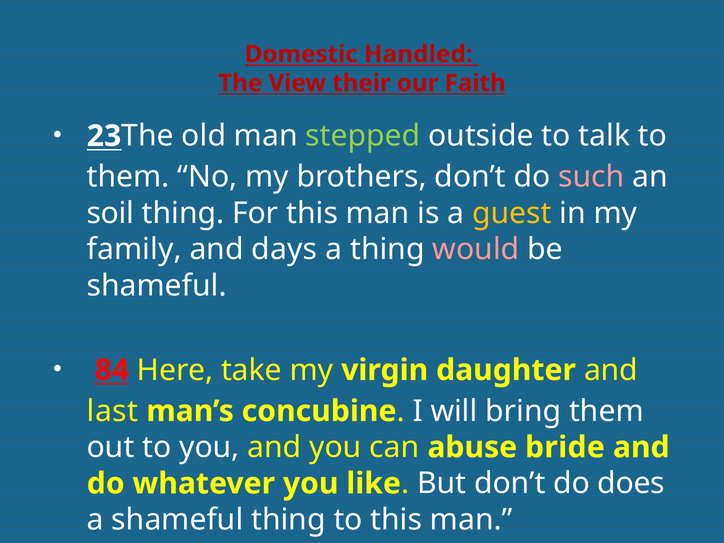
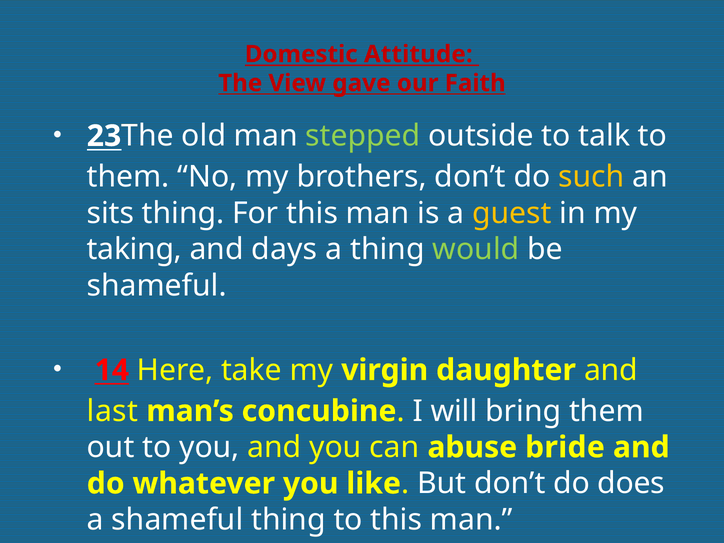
Handled: Handled -> Attitude (418, 54)
their: their -> gave (361, 83)
such colour: pink -> yellow (591, 177)
soil: soil -> sits (110, 213)
family: family -> taking (134, 249)
would colour: pink -> light green (476, 249)
84: 84 -> 14 (112, 370)
